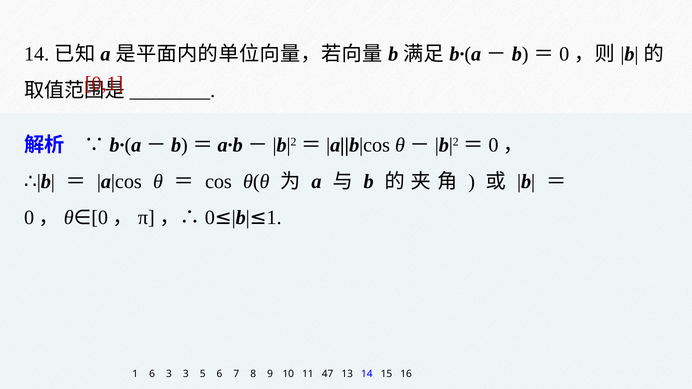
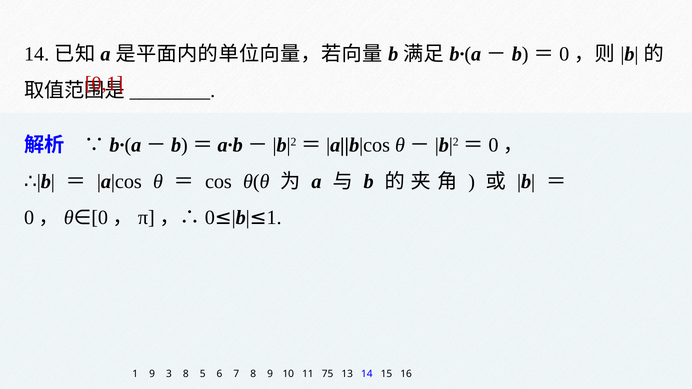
1 6: 6 -> 9 (152, 374)
3 3: 3 -> 8 (186, 374)
47: 47 -> 75 (328, 374)
